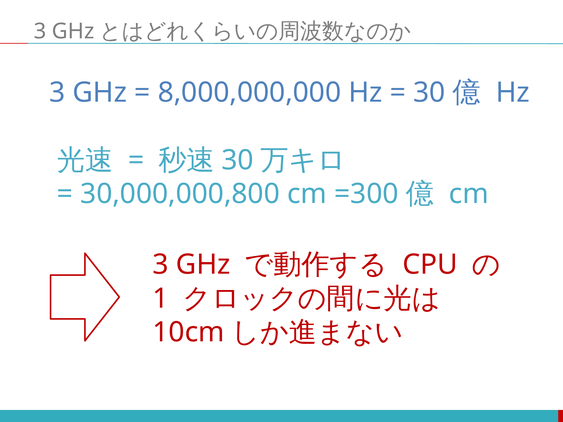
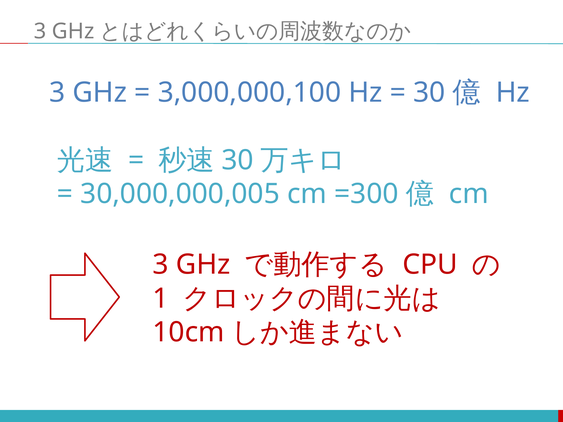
8,000,000,000: 8,000,000,000 -> 3,000,000,100 (249, 93)
30,000,000,800: 30,000,000,800 -> 30,000,000,005 (180, 194)
